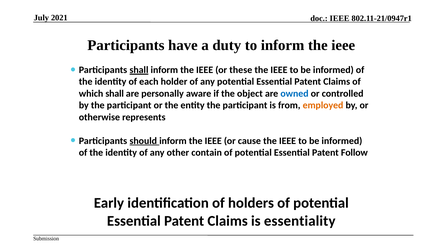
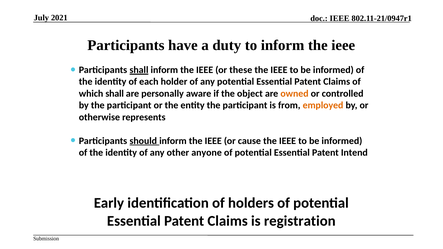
owned colour: blue -> orange (294, 94)
contain: contain -> anyone (207, 153)
Follow: Follow -> Intend (354, 153)
essentiality: essentiality -> registration (300, 221)
